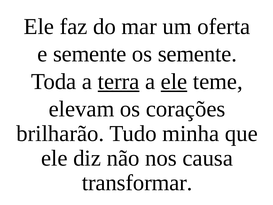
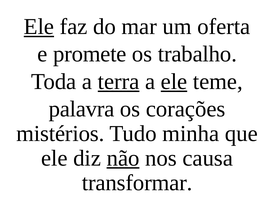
Ele underline: none -> present (39, 27)
e semente: semente -> promete (90, 54)
os semente: semente -> trabalho (197, 54)
elevam: elevam -> palavra (82, 109)
brilharão: brilharão -> mistérios (60, 133)
não underline: none -> present (123, 158)
